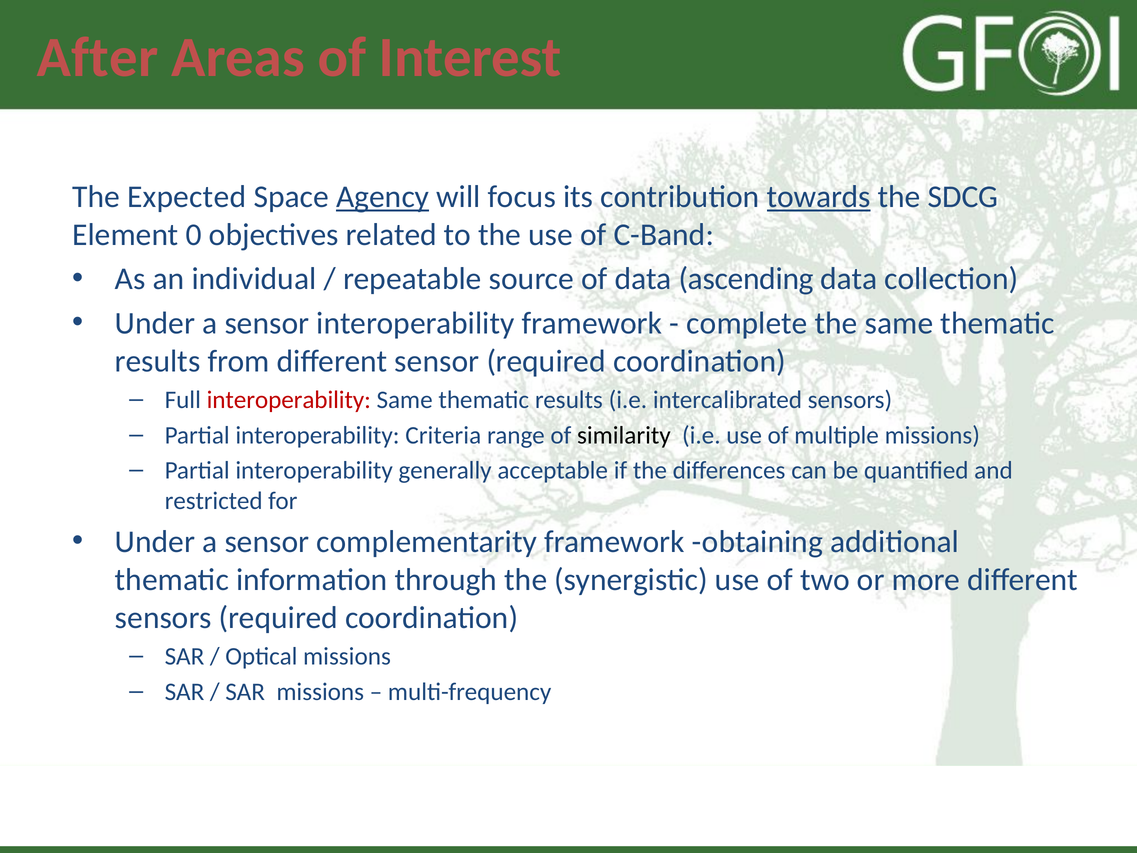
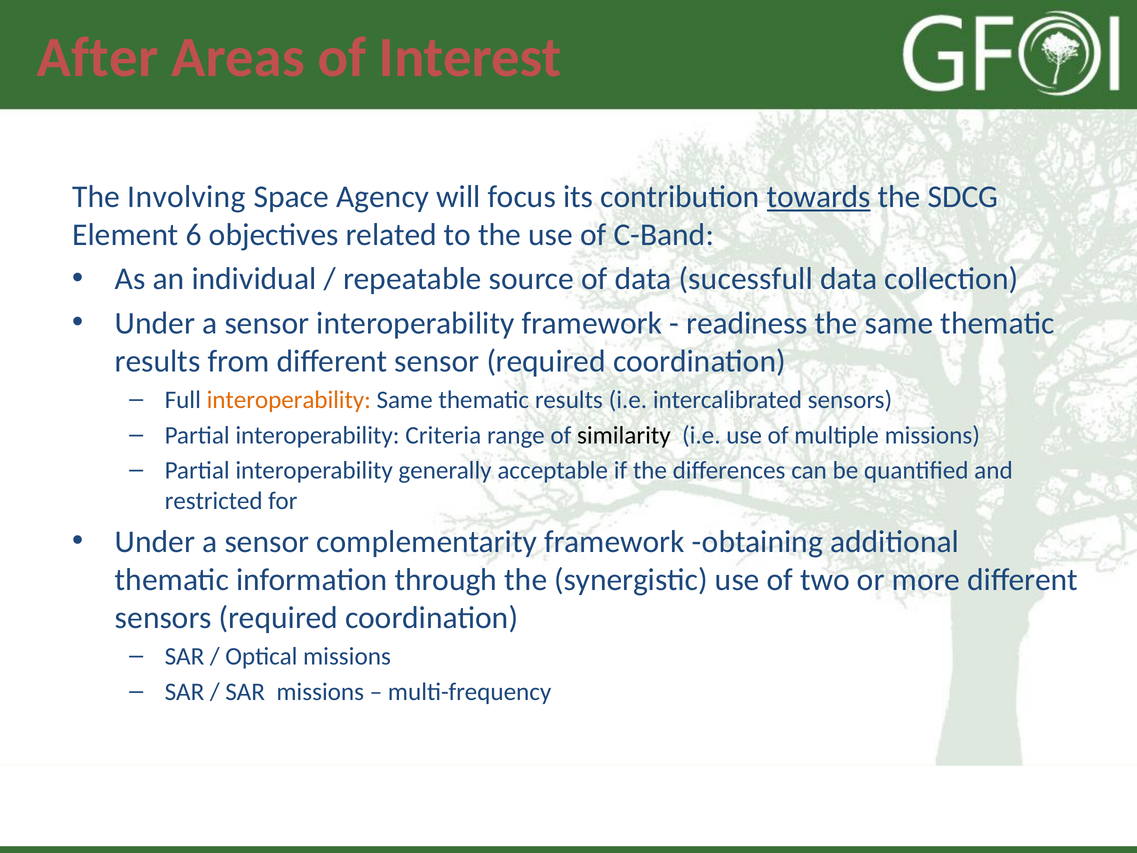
Expected: Expected -> Involving (187, 197)
Agency underline: present -> none (383, 197)
0: 0 -> 6 (194, 235)
ascending: ascending -> sucessfull (746, 279)
complete: complete -> readiness (747, 323)
interoperability colour: red -> orange (289, 400)
